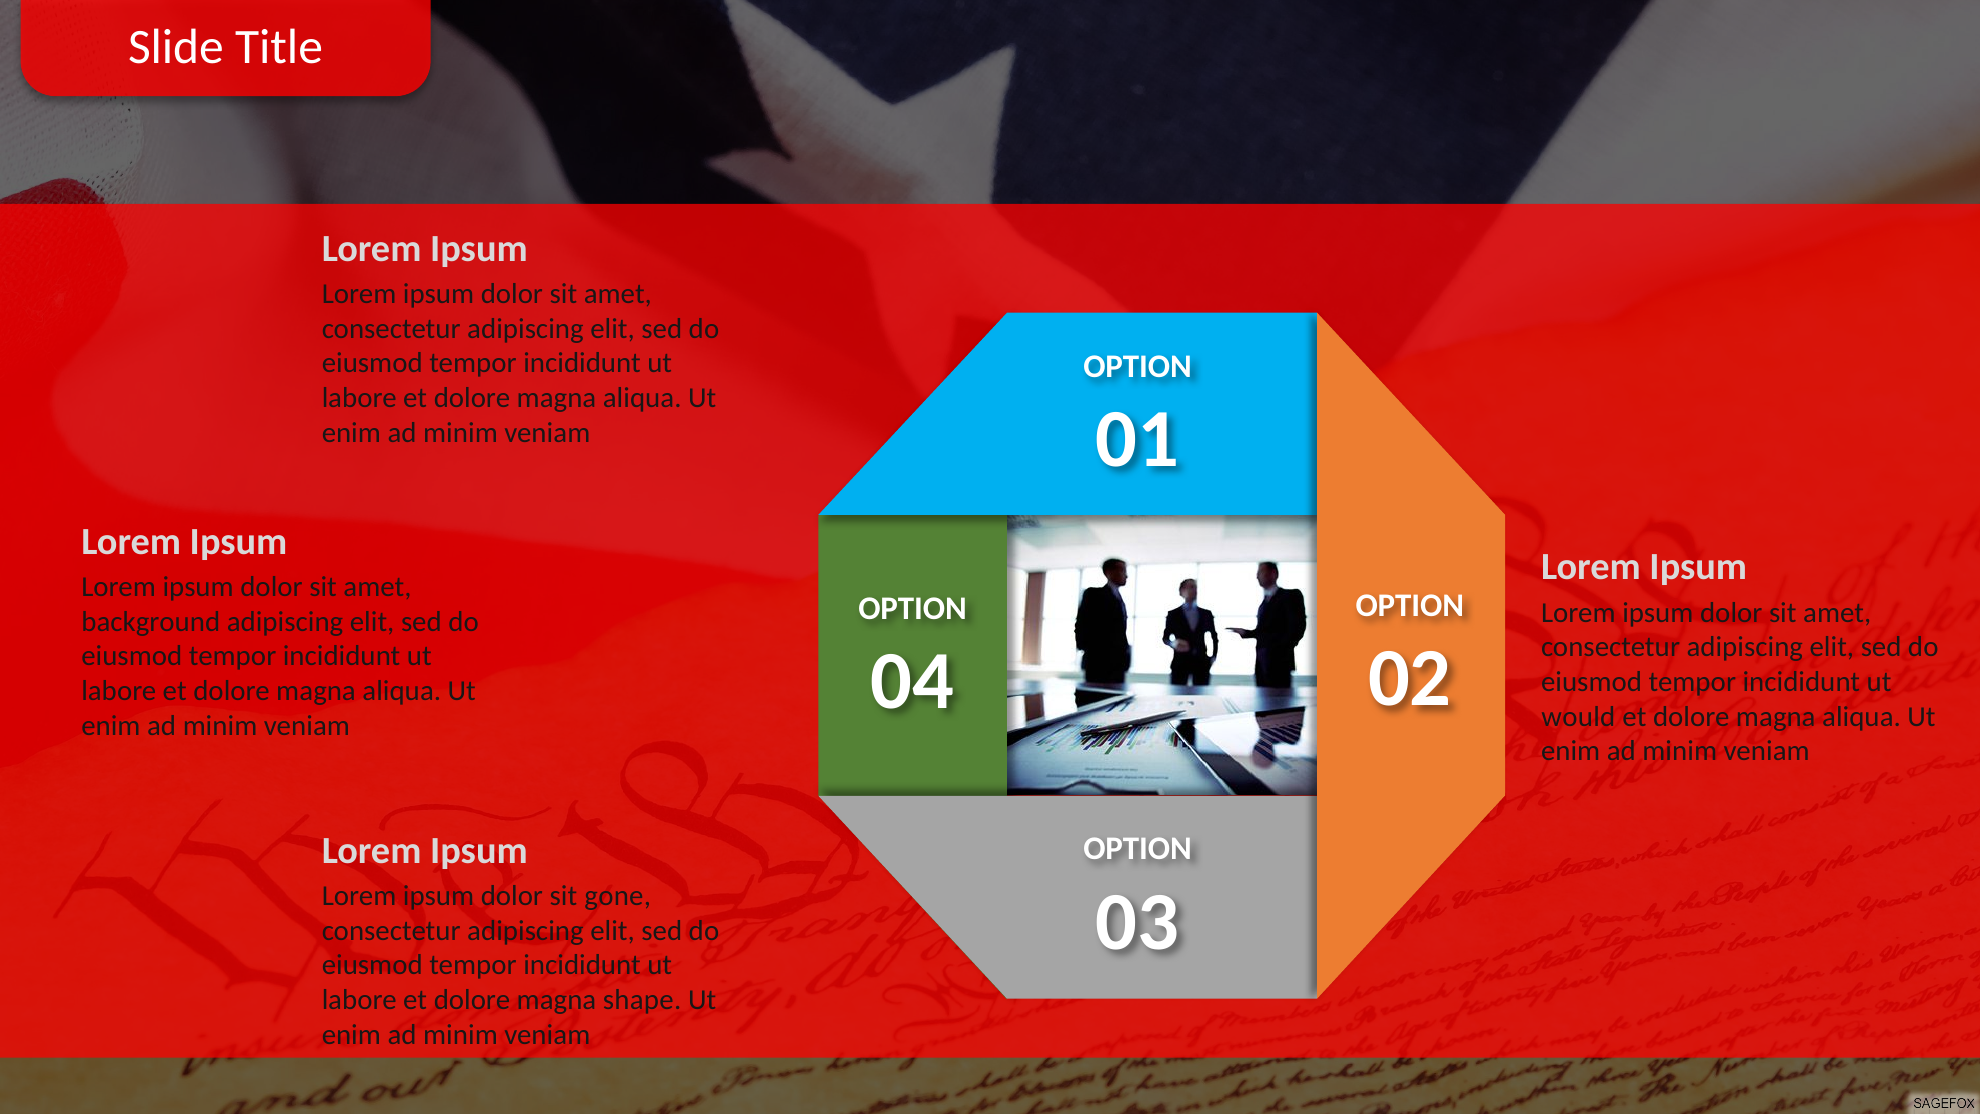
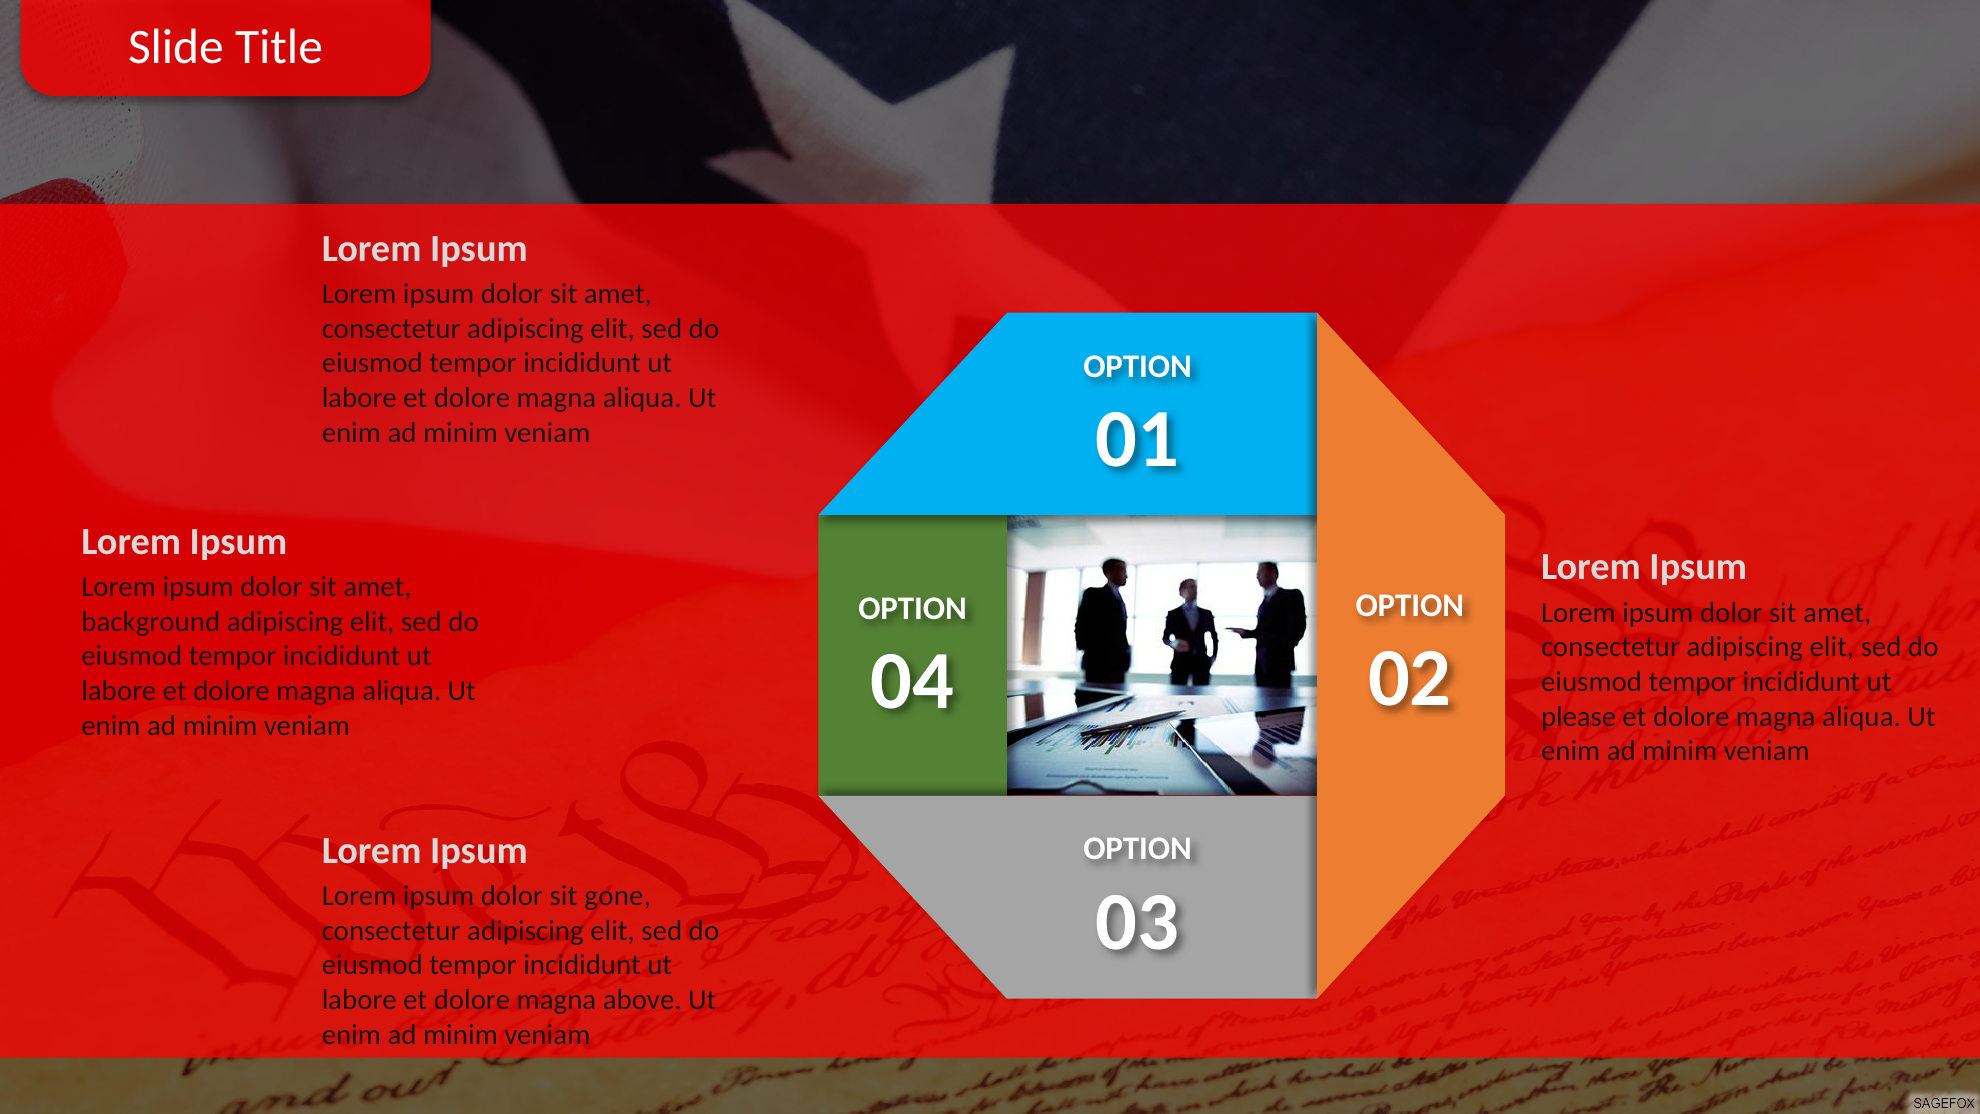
would: would -> please (1579, 716)
shape: shape -> above (642, 1000)
